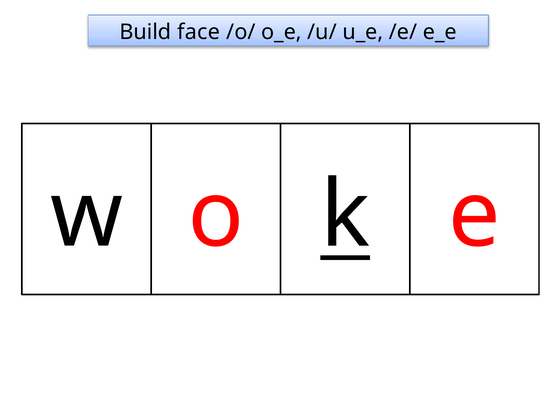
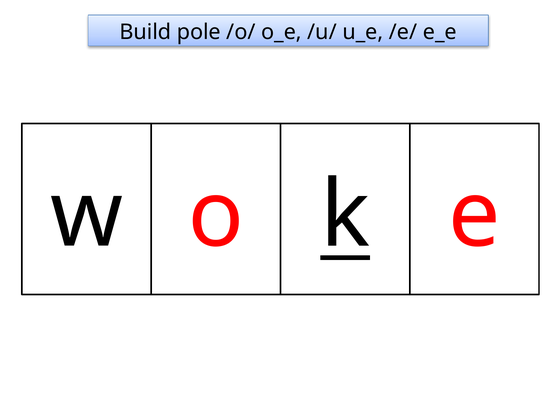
face: face -> pole (199, 32)
